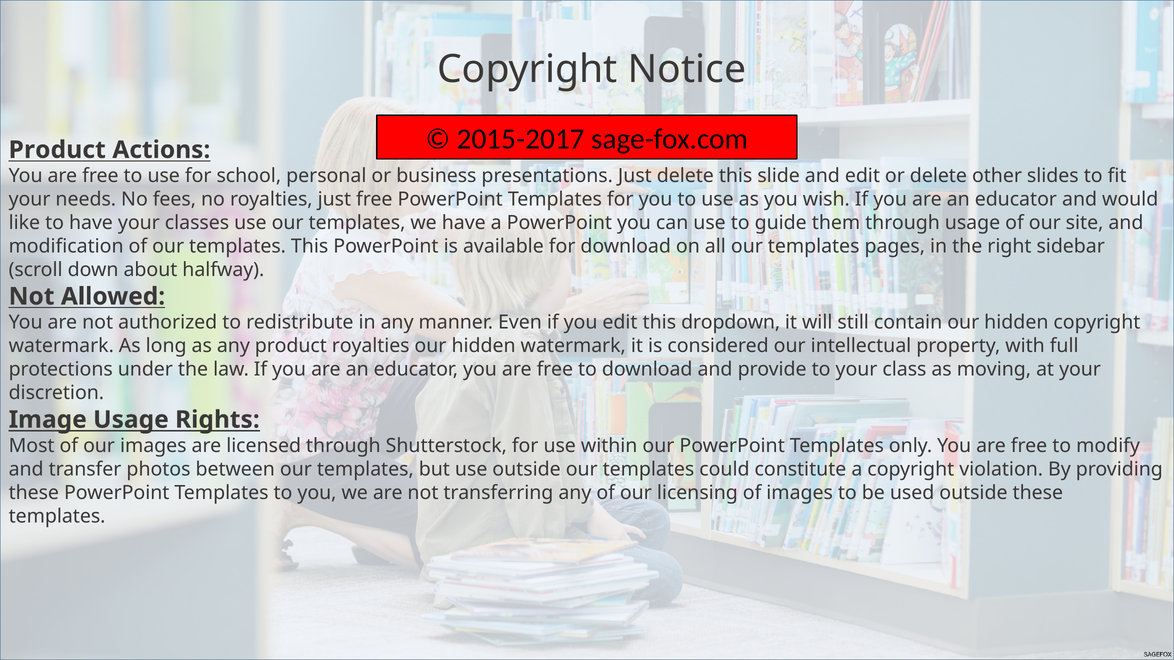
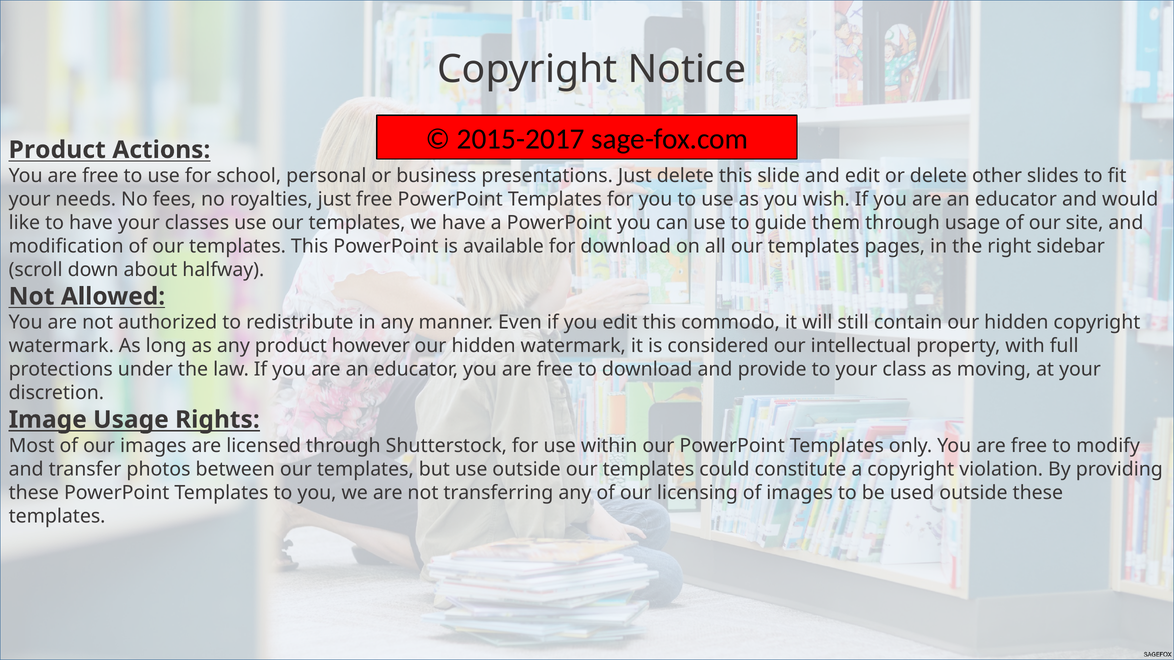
dropdown: dropdown -> commodo (731, 323)
product royalties: royalties -> however (371, 346)
